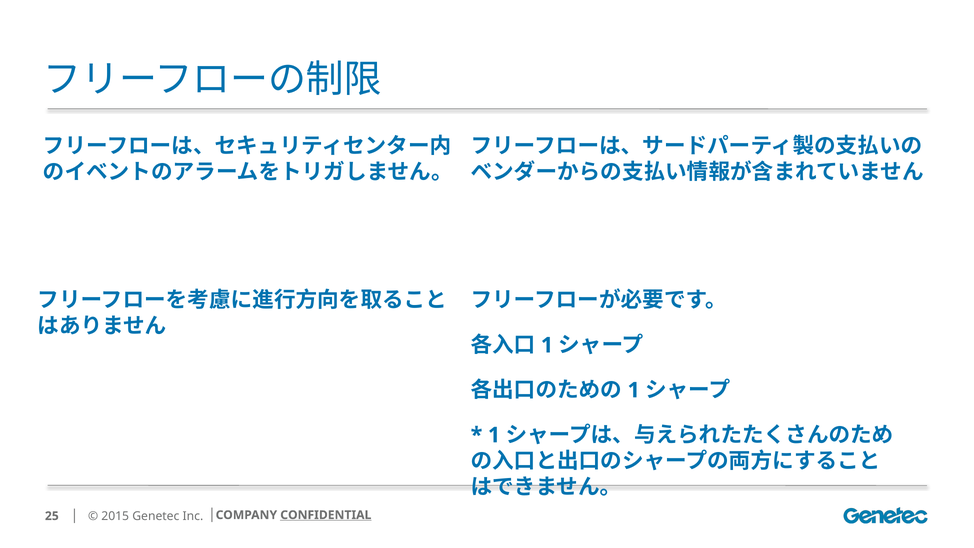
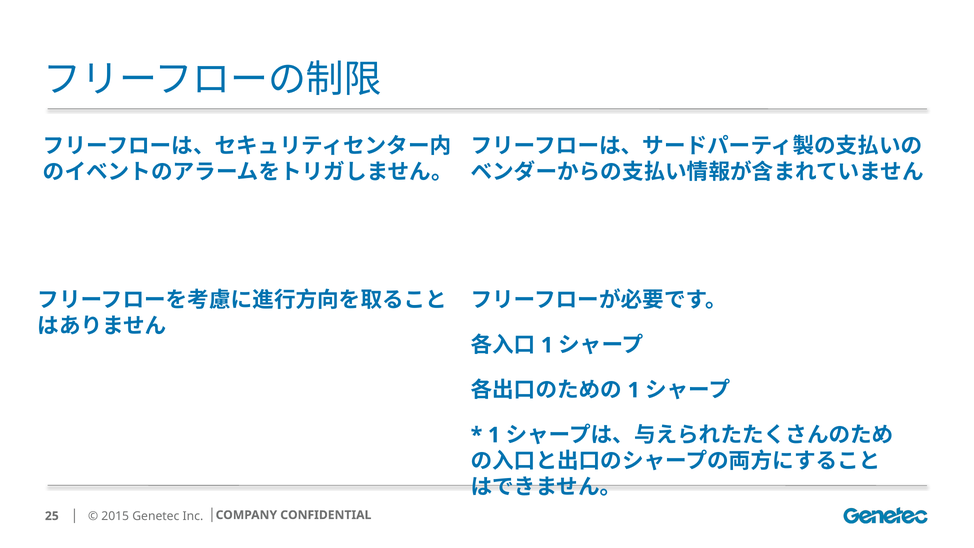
CONFIDENTIAL underline: present -> none (326, 515)
